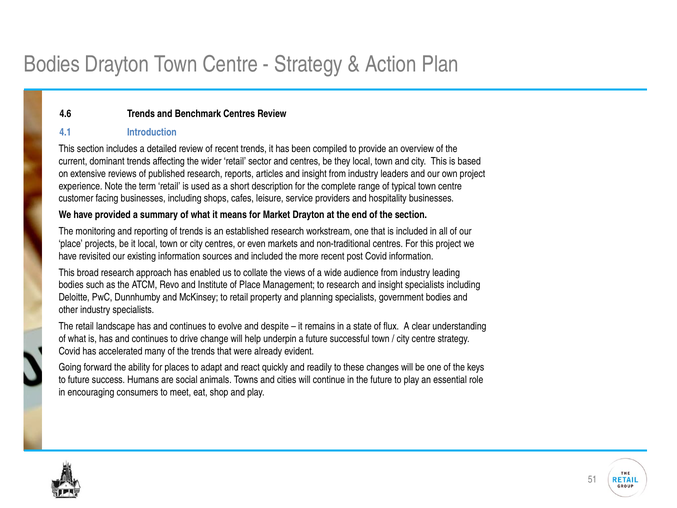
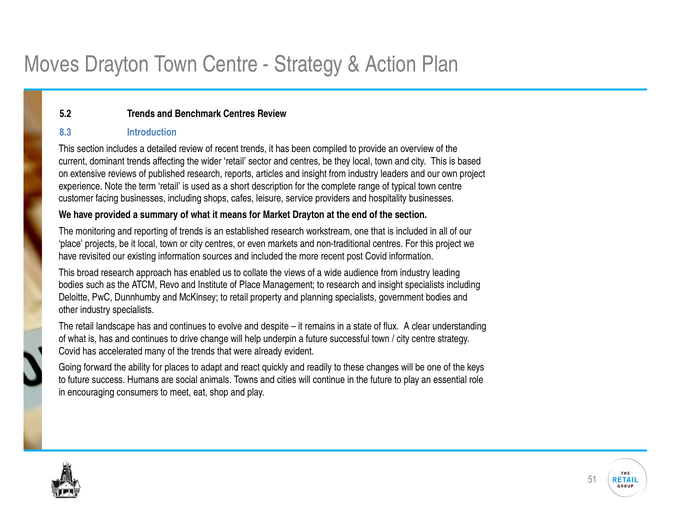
Bodies: Bodies -> Moves (52, 64)
4.6: 4.6 -> 5.2 (65, 114)
4.1: 4.1 -> 8.3 (65, 132)
